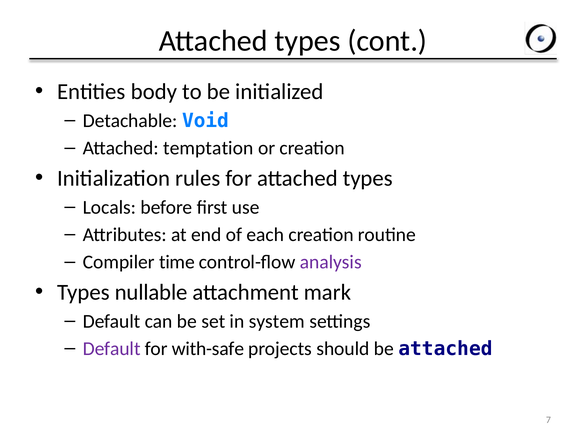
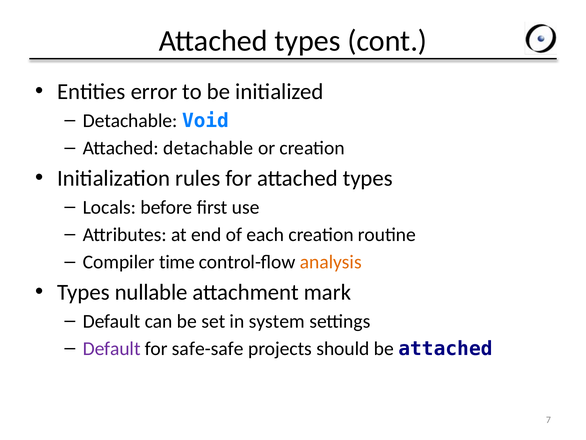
body: body -> error (154, 91)
Attached temptation: temptation -> detachable (208, 148)
analysis colour: purple -> orange (331, 262)
with-safe: with-safe -> safe-safe (208, 348)
